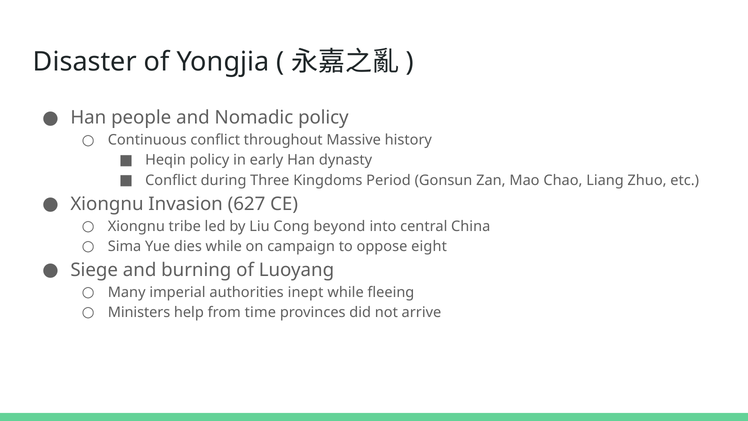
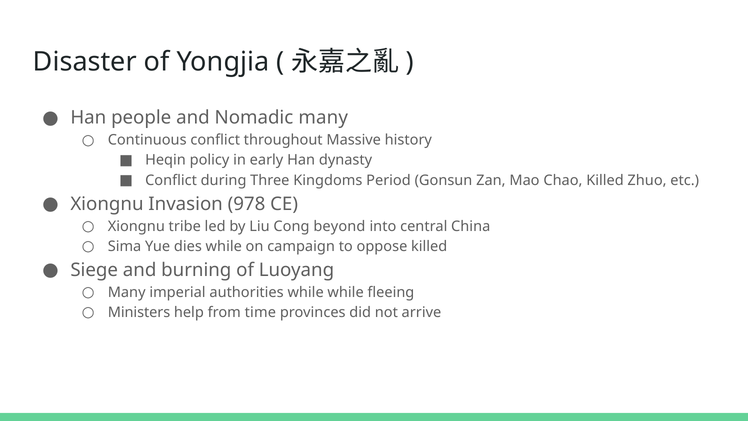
Nomadic policy: policy -> many (323, 118)
Chao Liang: Liang -> Killed (605, 180)
627: 627 -> 978 (247, 204)
oppose eight: eight -> killed (429, 246)
authorities inept: inept -> while (306, 292)
